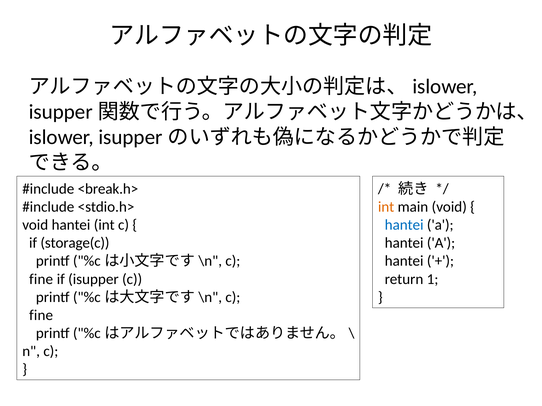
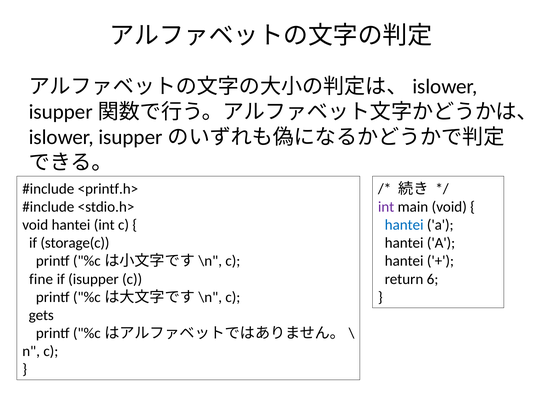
<break.h>: <break.h> -> <printf.h> (108, 189)
int colour: orange -> purple (386, 207)
1: 1 -> 6 (433, 279)
fine: fine -> gets (41, 316)
